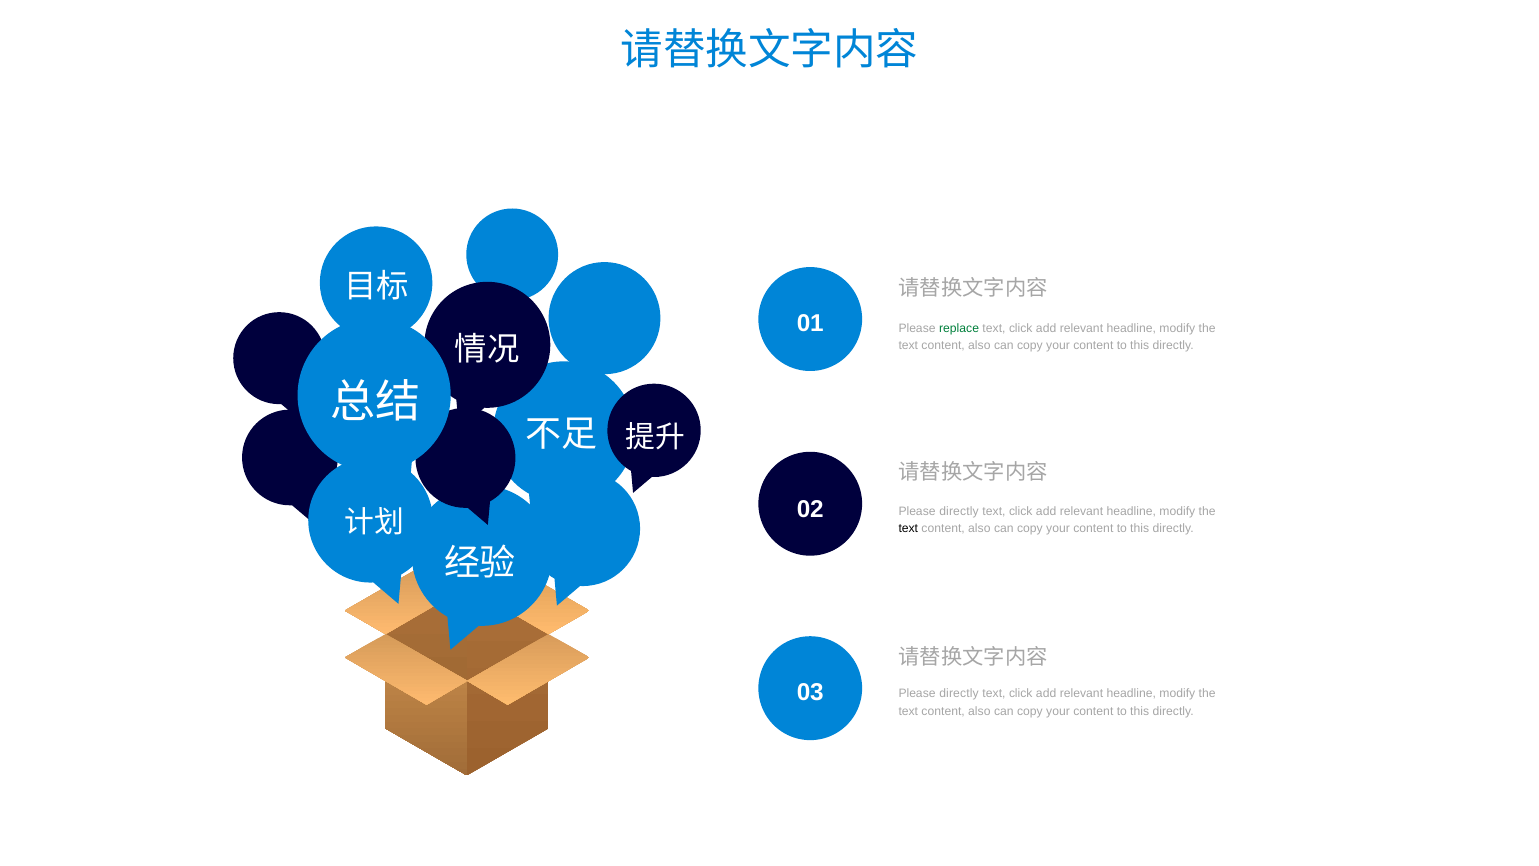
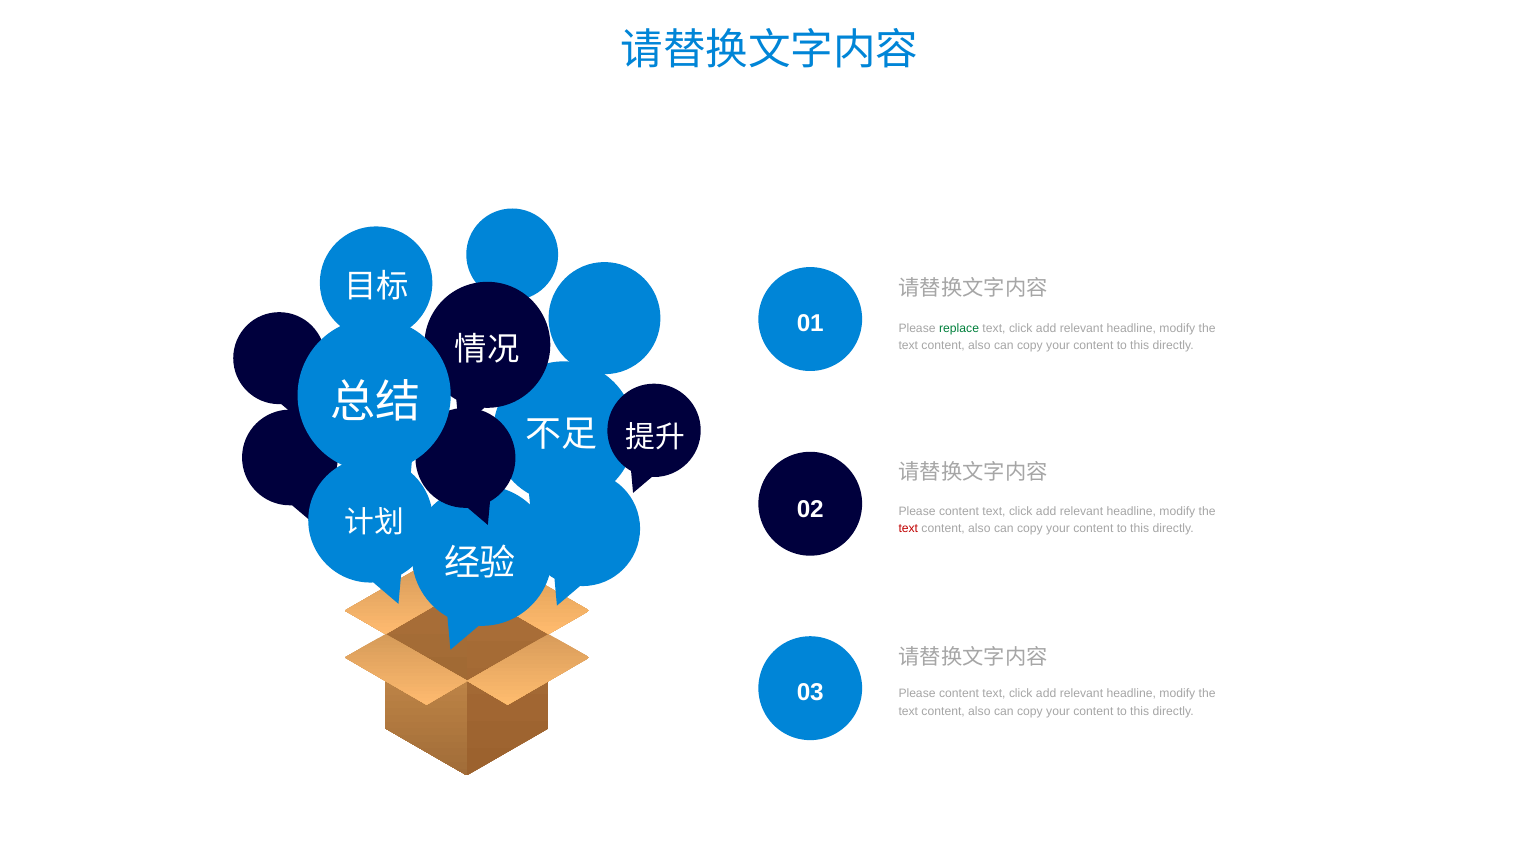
directly: directly -> content (959, 511)
text colour: black -> red (908, 528)
directly: directly -> content (959, 693)
